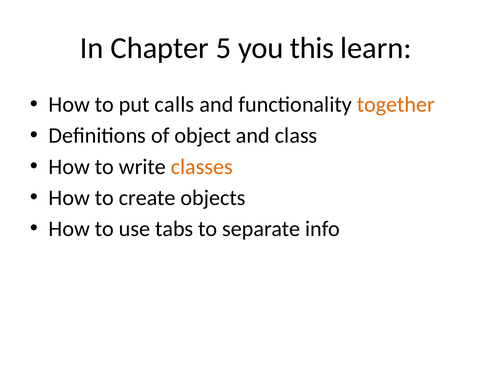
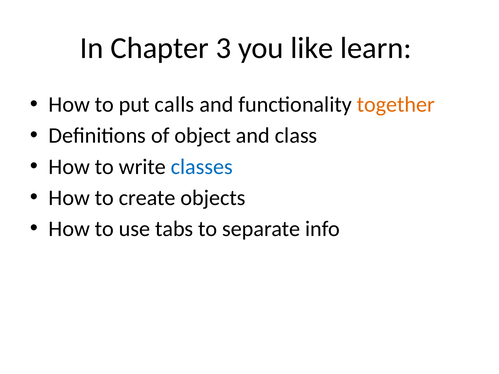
5: 5 -> 3 (223, 48)
this: this -> like (312, 48)
classes colour: orange -> blue (202, 167)
